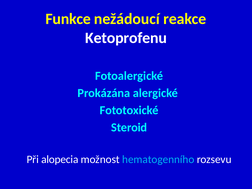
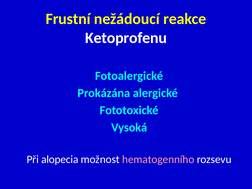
Funkce: Funkce -> Frustní (68, 19)
Steroid: Steroid -> Vysoká (129, 127)
hematogenního colour: light blue -> pink (158, 159)
